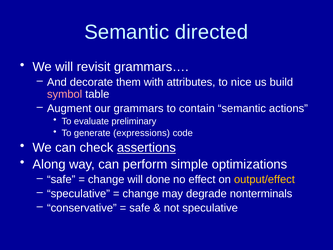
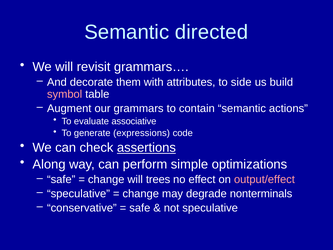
nice: nice -> side (241, 82)
preliminary: preliminary -> associative (134, 121)
done: done -> trees (158, 179)
output/effect colour: yellow -> pink (264, 179)
